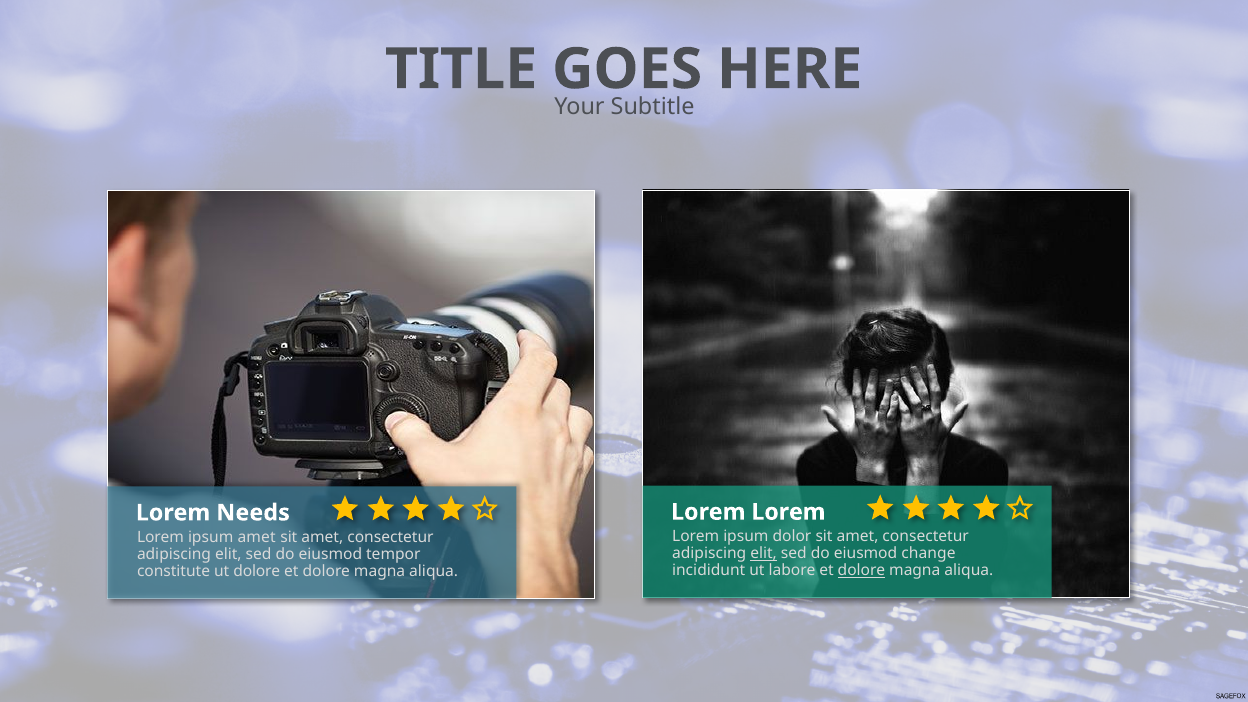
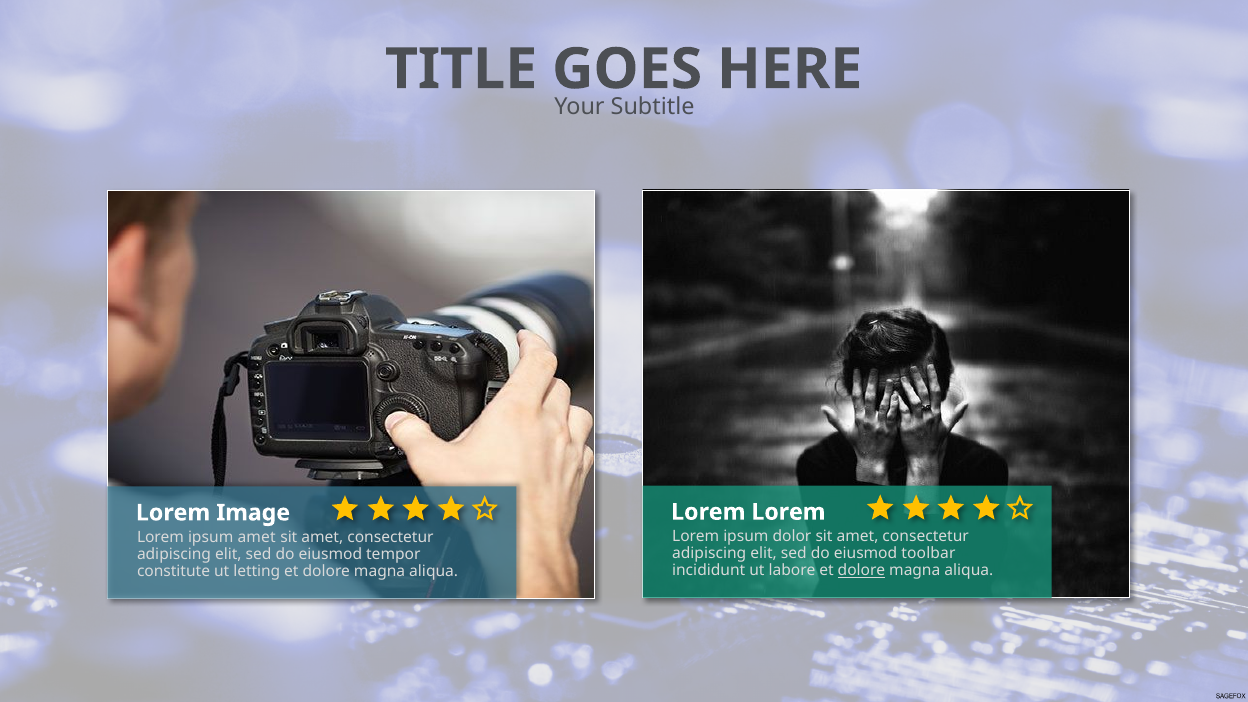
Needs: Needs -> Image (253, 513)
elit underline: present -> none (764, 554)
change: change -> toolbar (928, 554)
ut dolore: dolore -> letting (257, 571)
